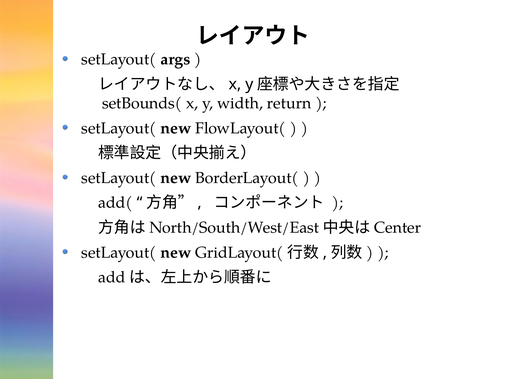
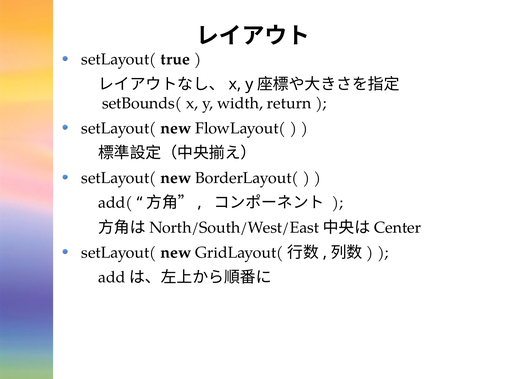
args: args -> true (175, 60)
